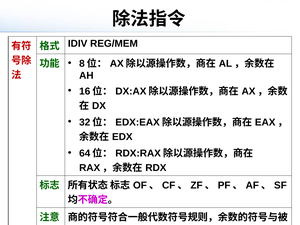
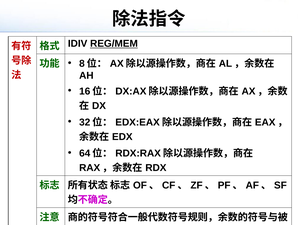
REG/MEM underline: none -> present (114, 44)
